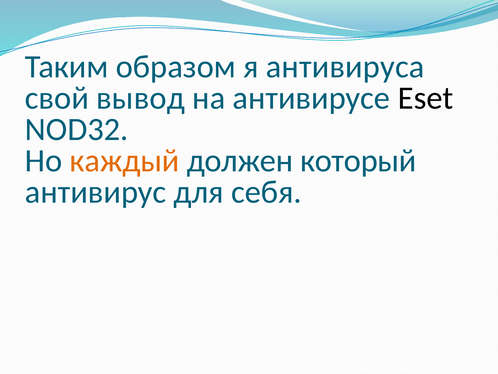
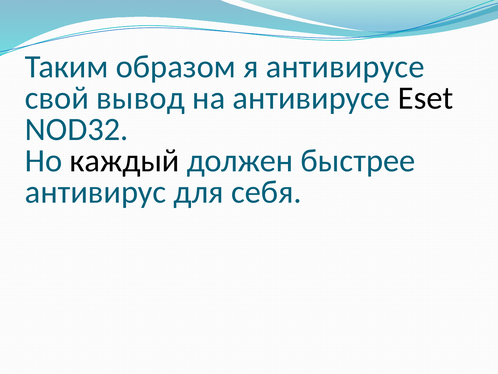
я антивируса: антивируса -> антивирусе (345, 67)
каждый colour: orange -> black (125, 160)
который: который -> быстрее (358, 160)
